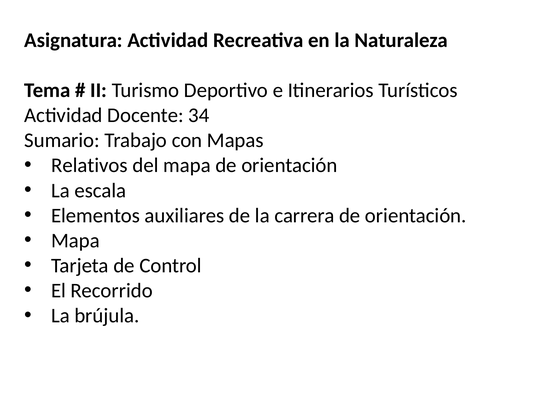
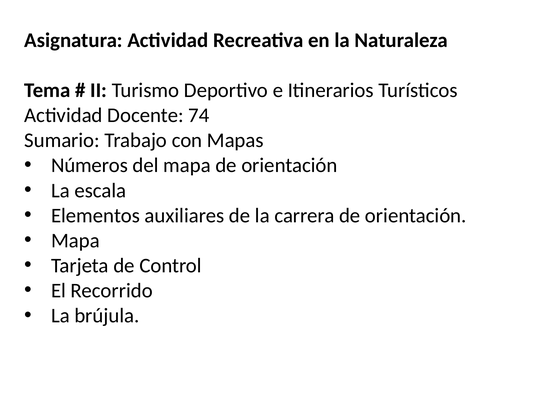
34: 34 -> 74 (199, 115)
Relativos: Relativos -> Números (89, 165)
